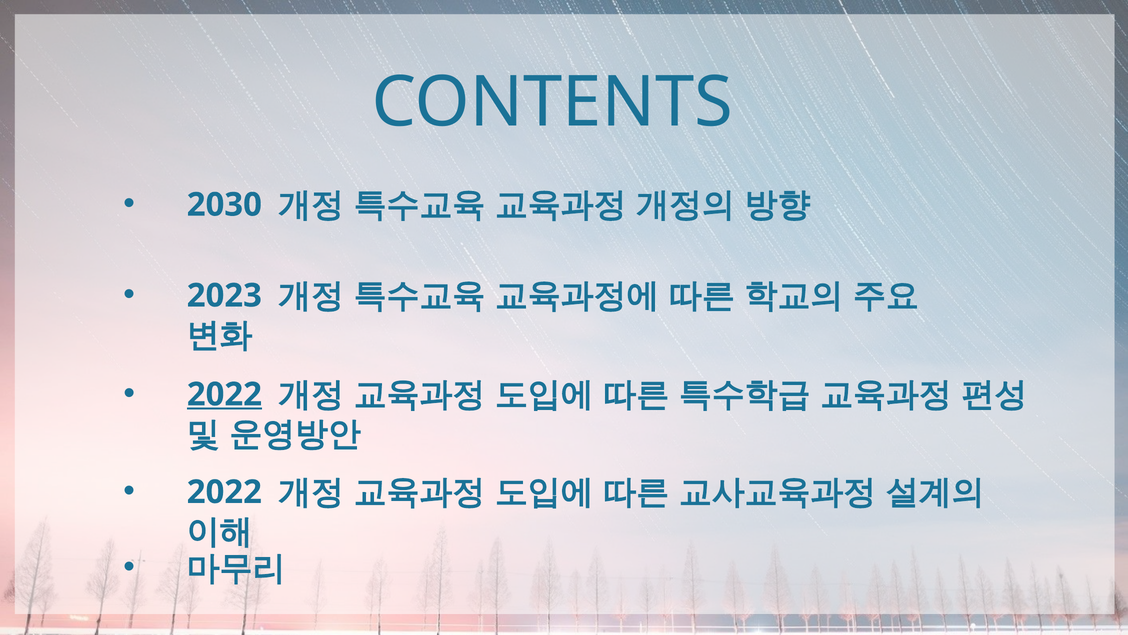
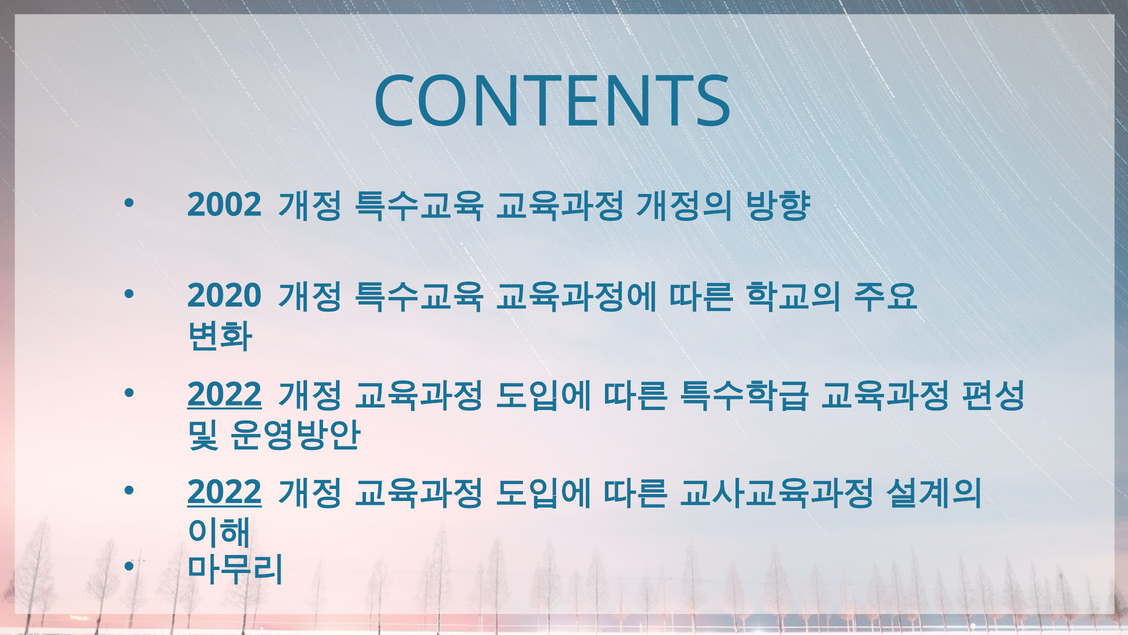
2030: 2030 -> 2002 (224, 205)
2023: 2023 -> 2020 (224, 295)
2022 underline: none -> present (224, 492)
